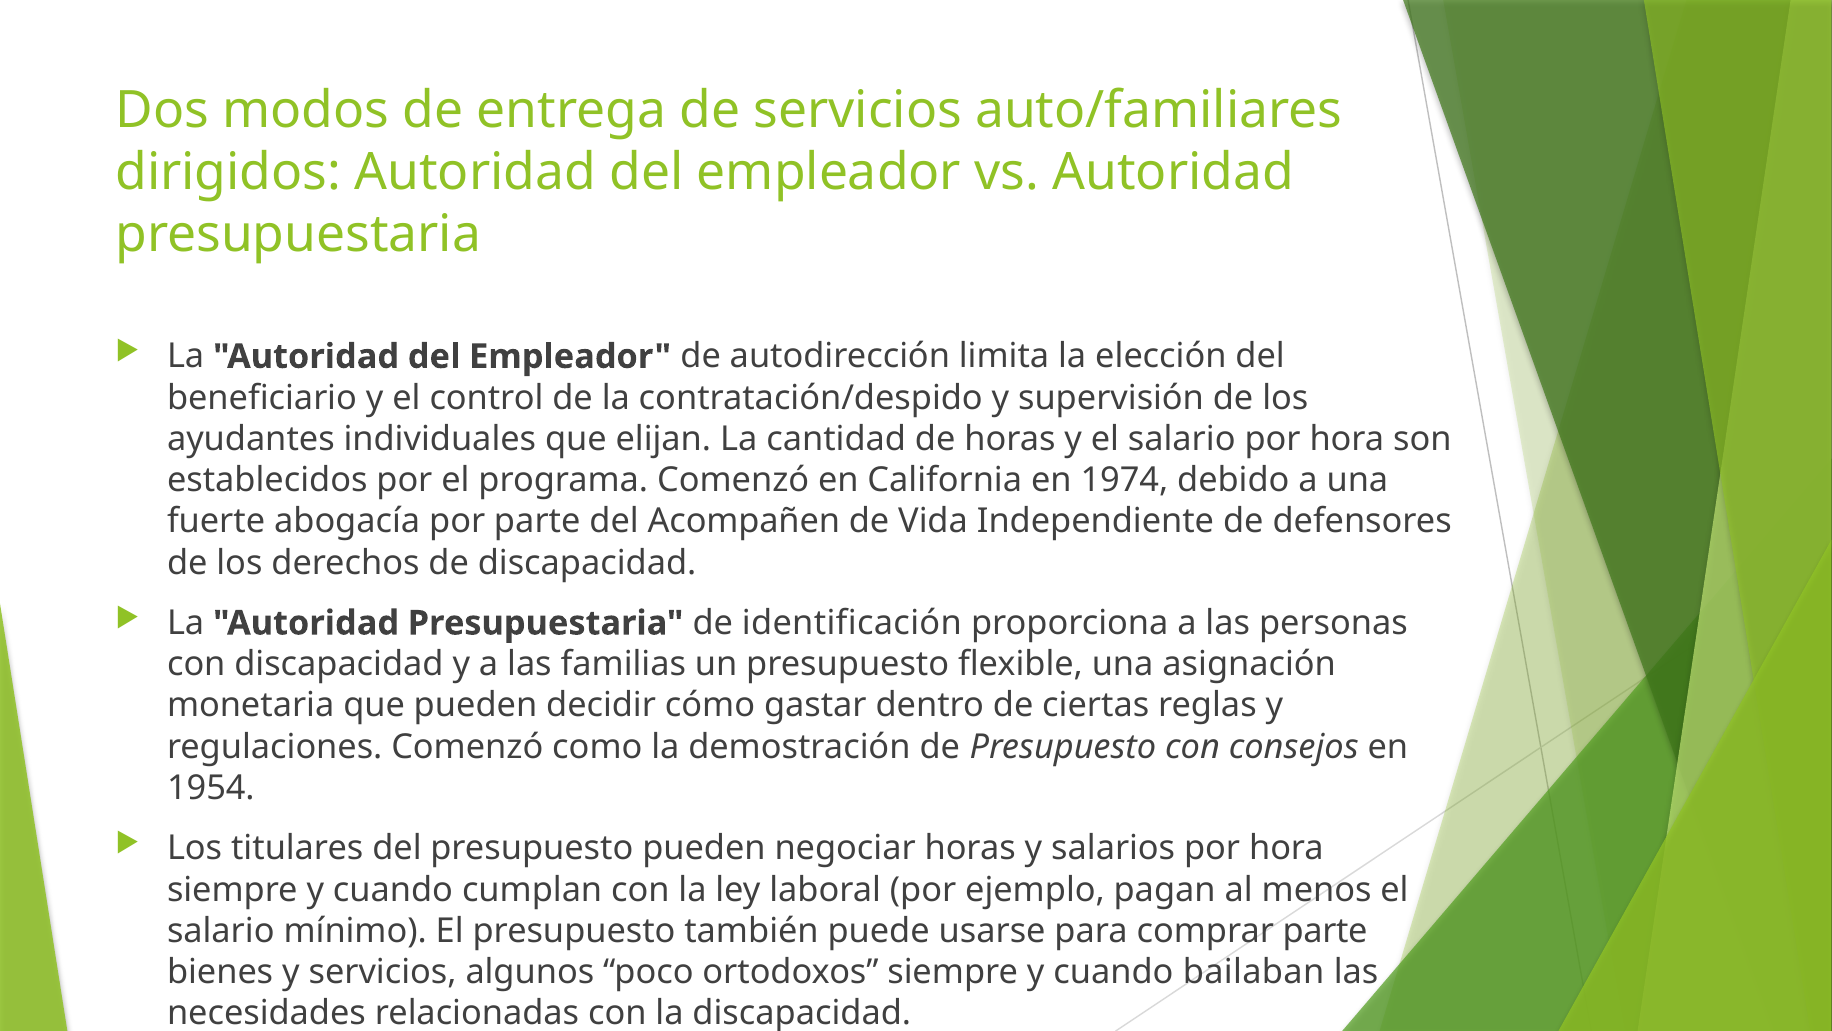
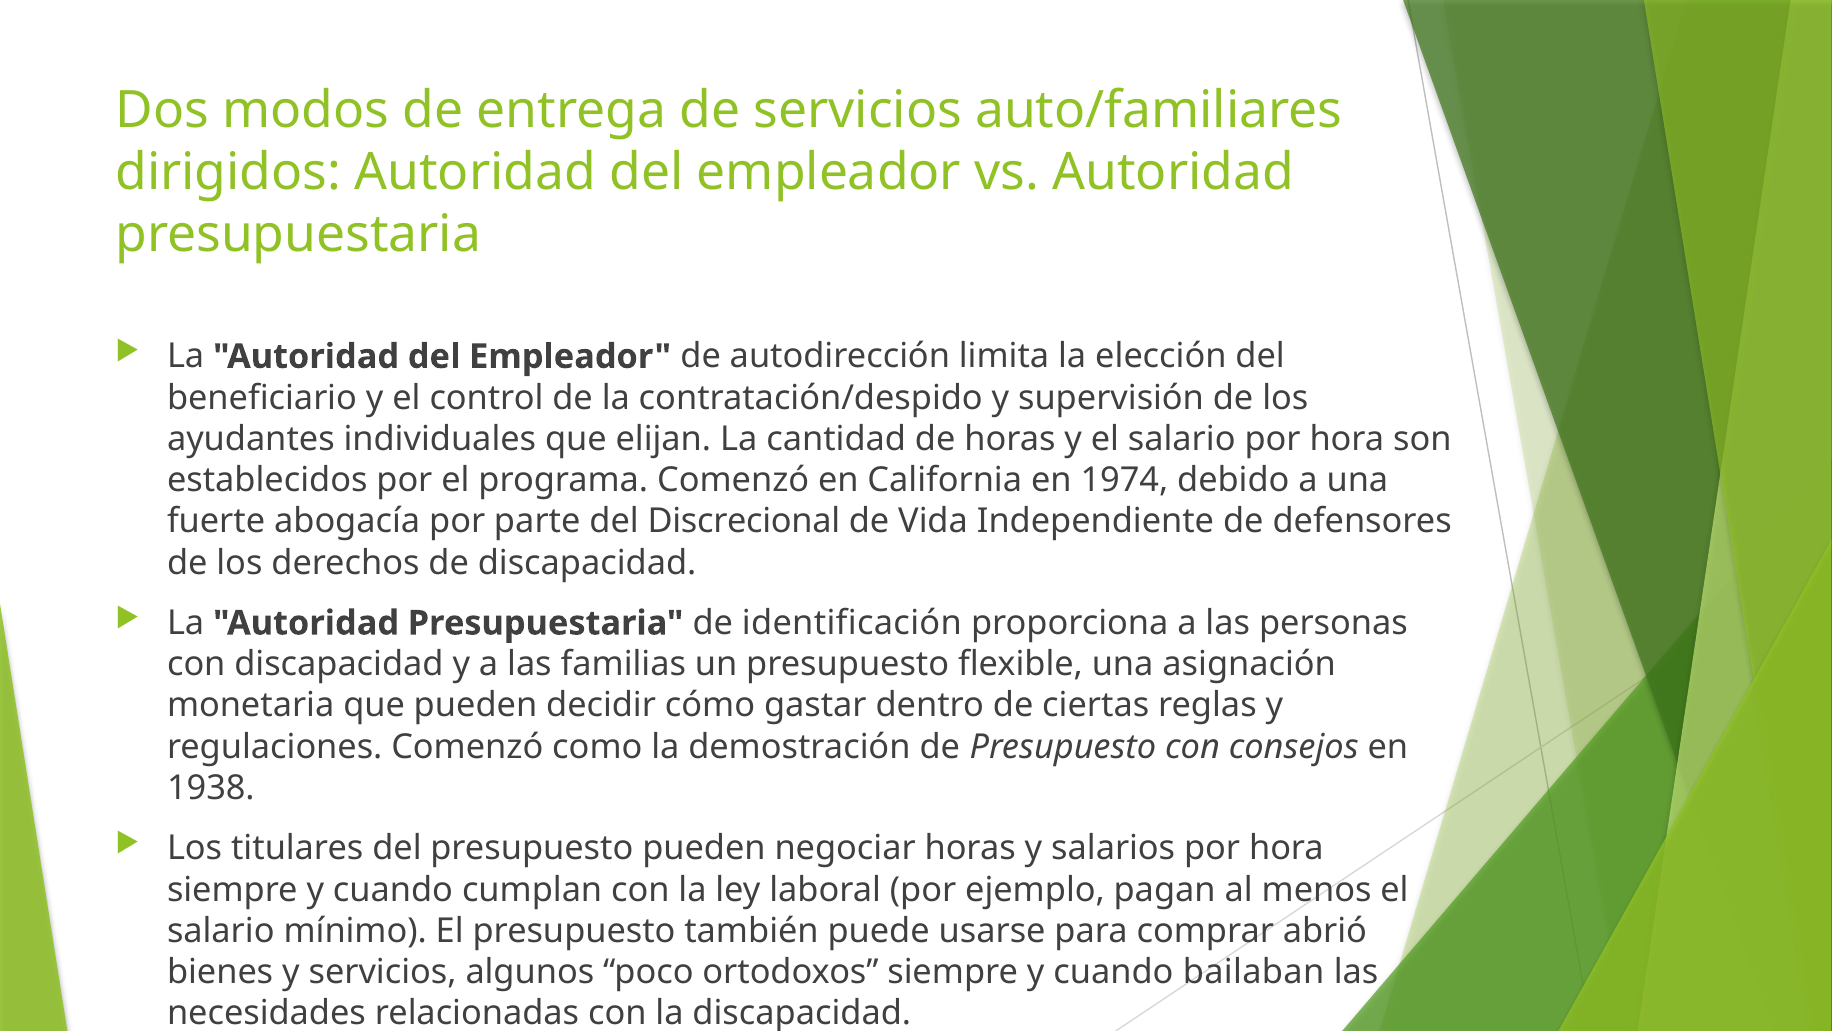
Acompañen: Acompañen -> Discrecional (744, 521)
1954: 1954 -> 1938 (211, 788)
comprar parte: parte -> abrió (1325, 930)
